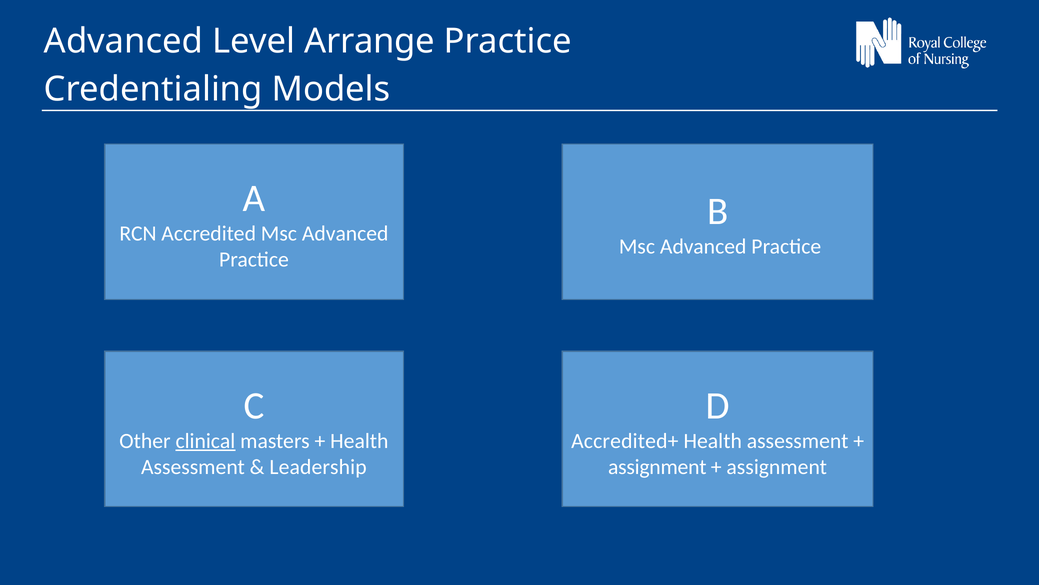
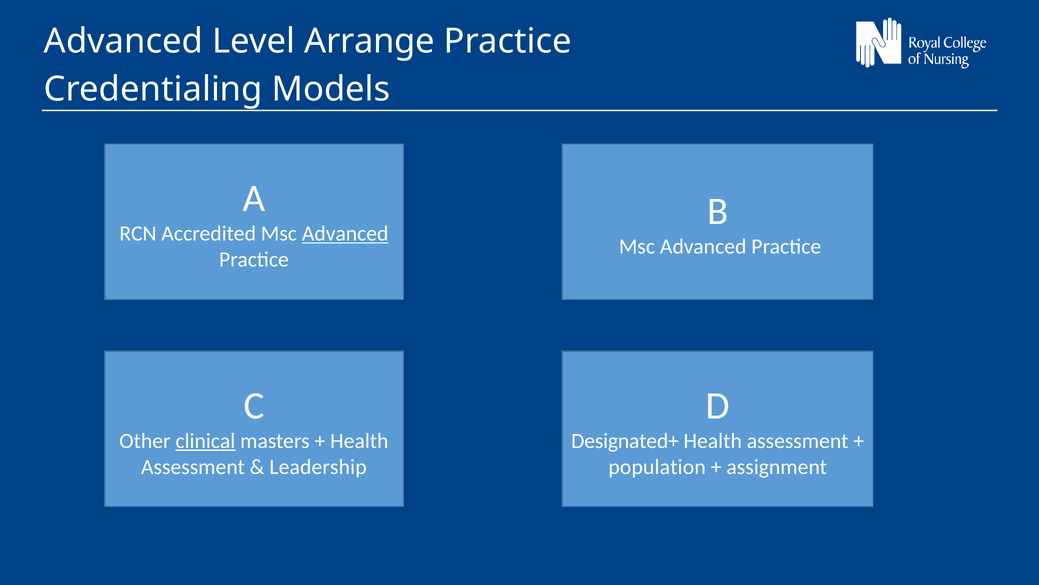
Advanced underline: none -> present (345, 233)
Accredited+: Accredited+ -> Designated+ (625, 440)
assignment: assignment -> population (657, 466)
